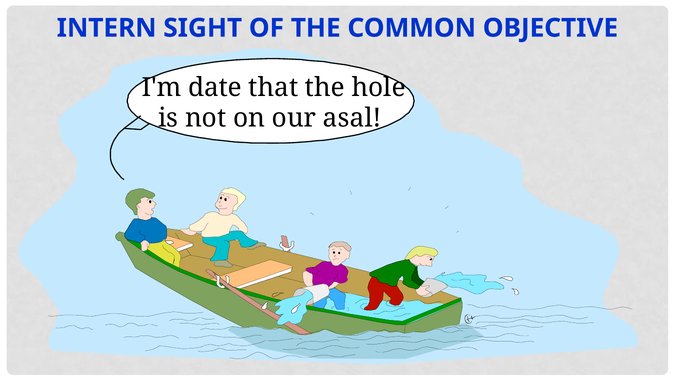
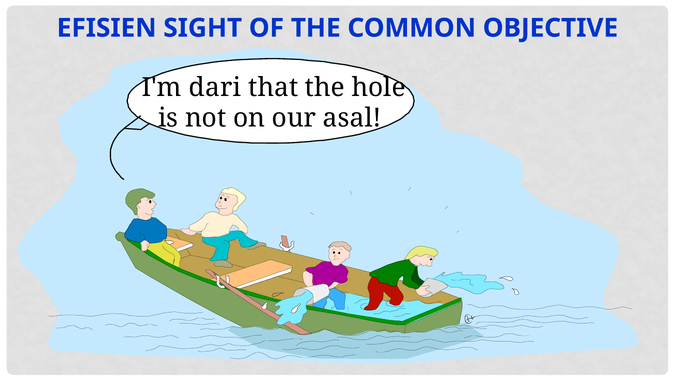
INTERN: INTERN -> EFISIEN (107, 28)
date: date -> dari (215, 87)
